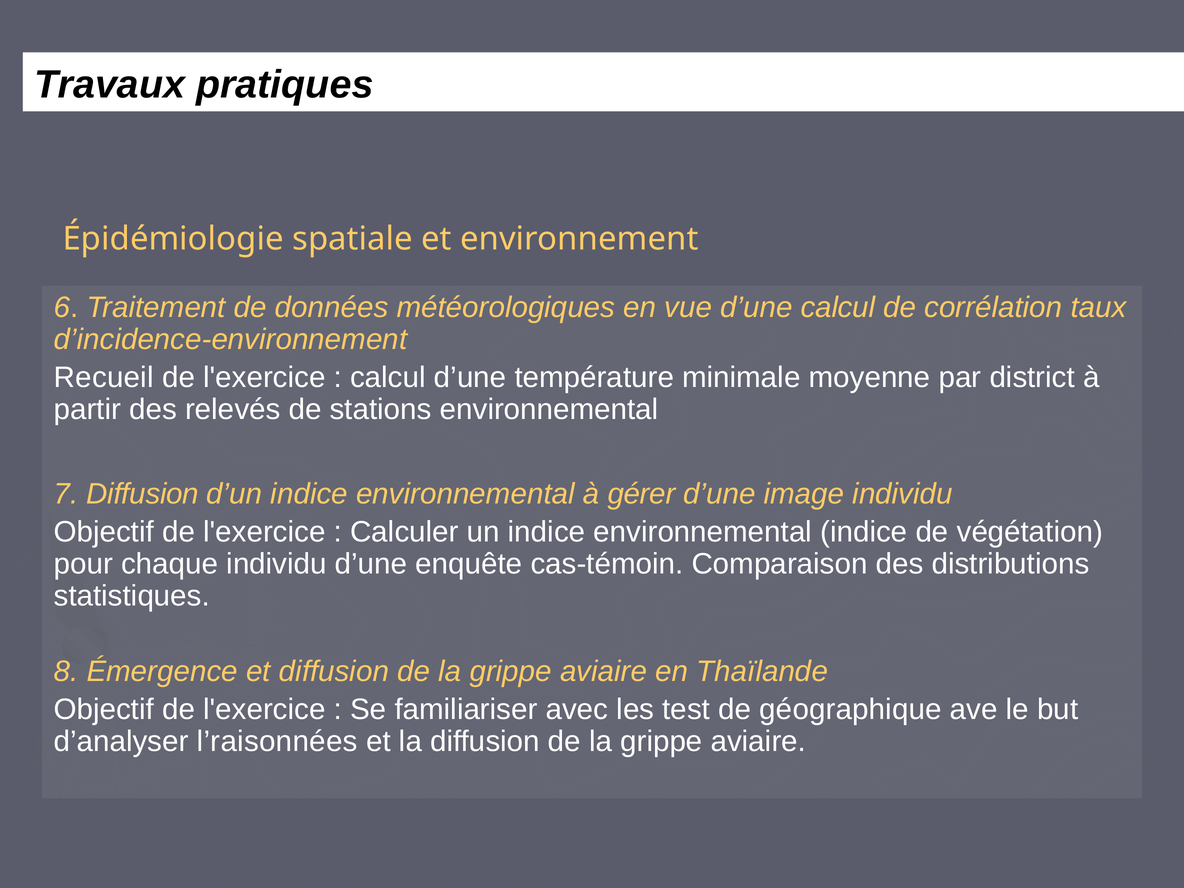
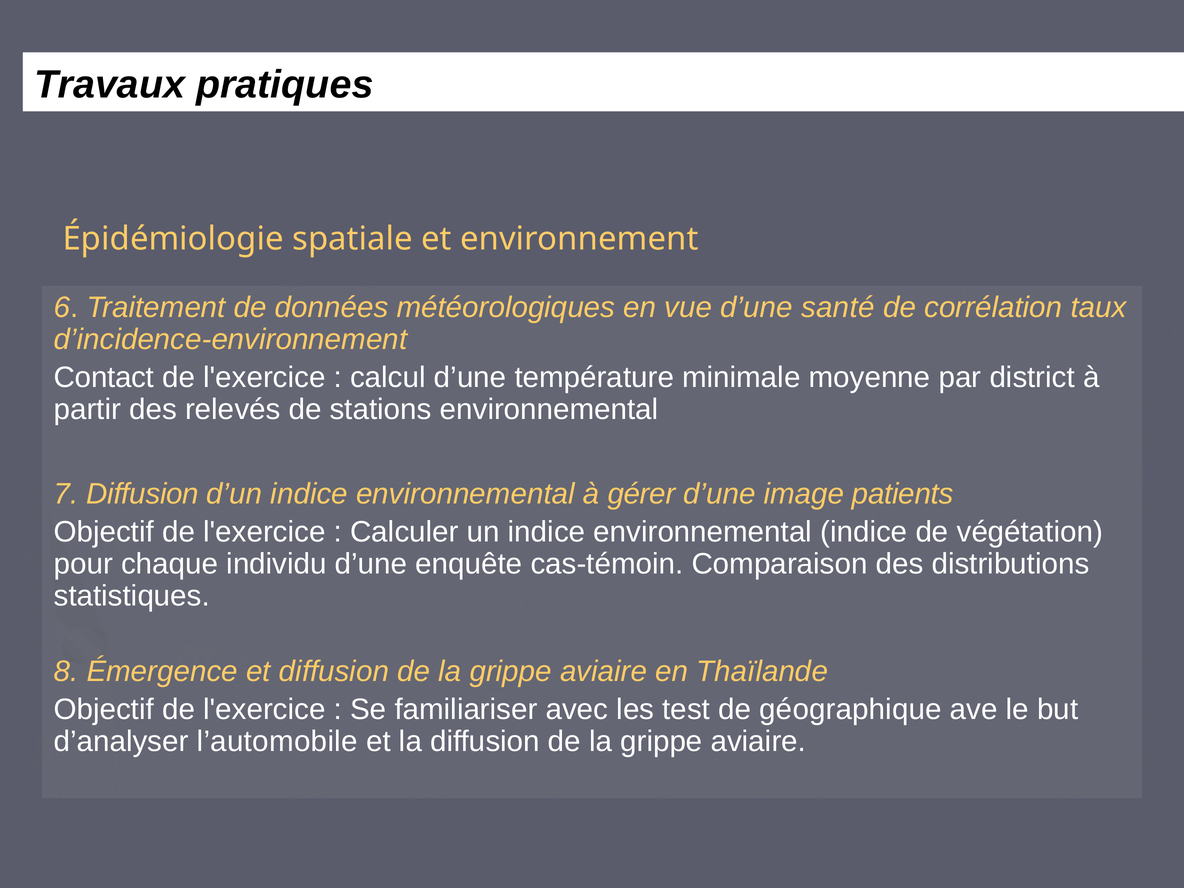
d’une calcul: calcul -> santé (838, 307)
Recueil: Recueil -> Contact (104, 377)
image individu: individu -> patients (903, 494)
l’raisonnées: l’raisonnées -> l’automobile (277, 741)
